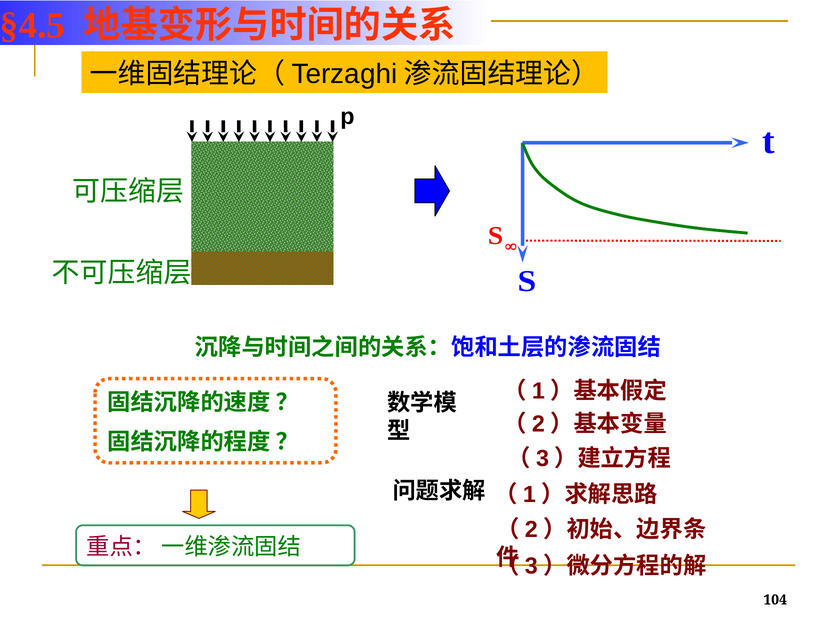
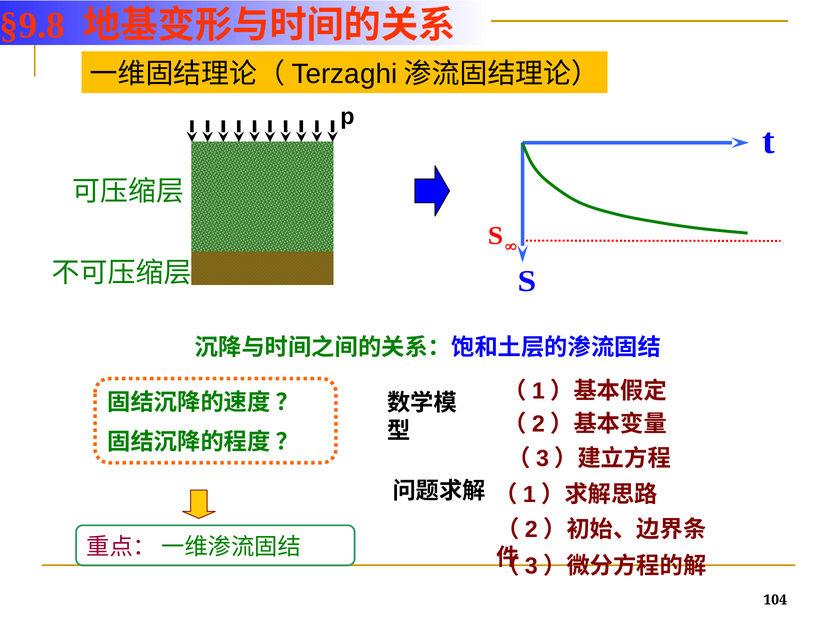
§4.5: §4.5 -> §9.8 (32, 25)
